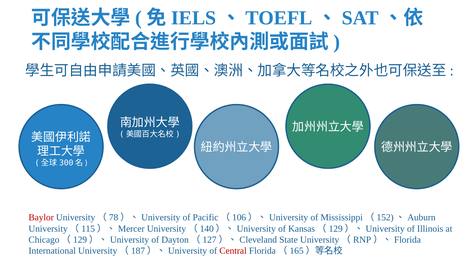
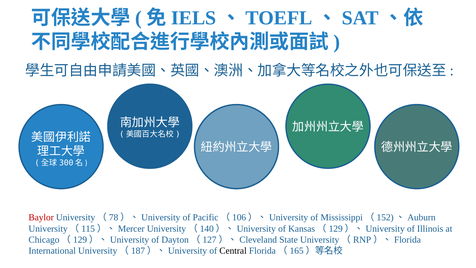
Central colour: red -> black (233, 251)
